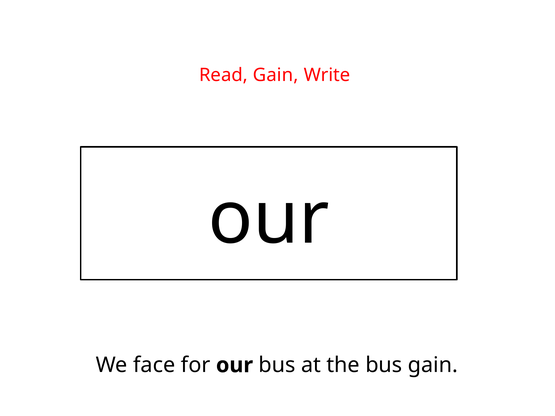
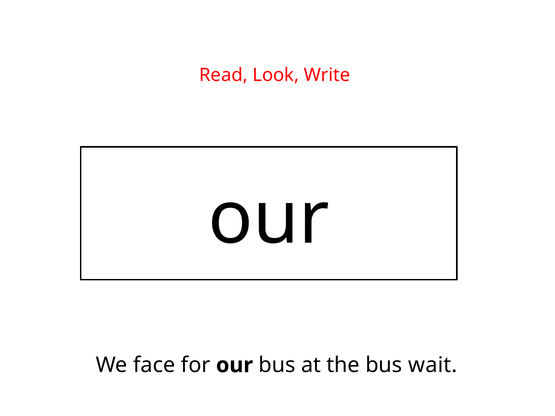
Read Gain: Gain -> Look (276, 75)
bus gain: gain -> wait (433, 365)
